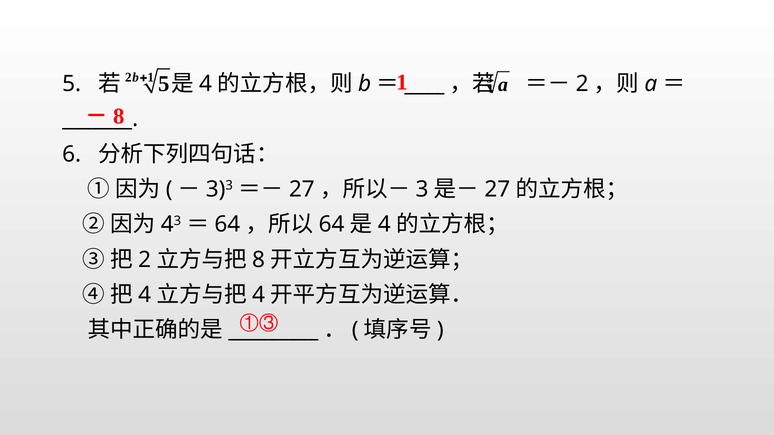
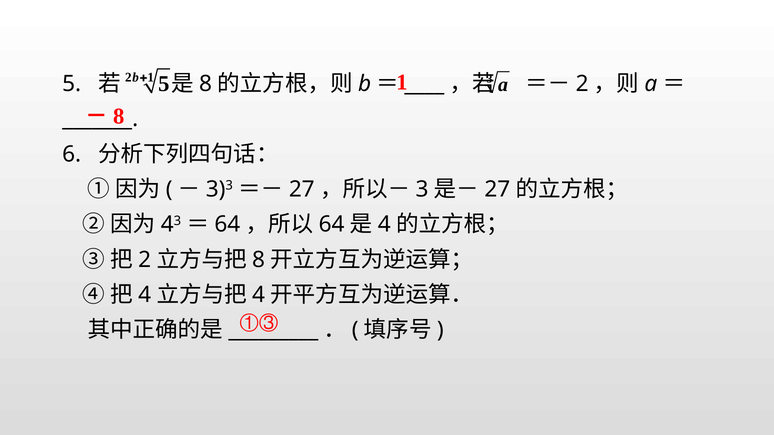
4: 4 -> 8 (206, 84)
